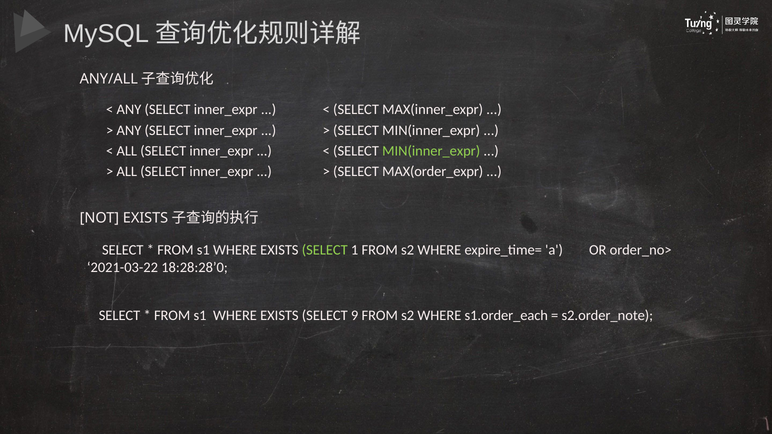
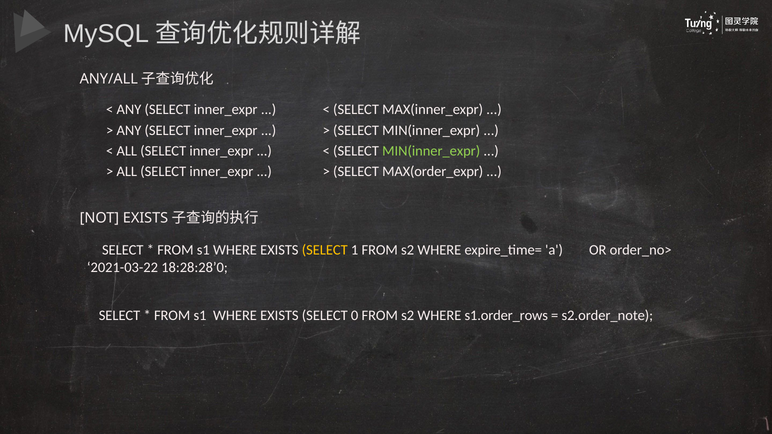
SELECT colour: light green -> yellow (325, 250)
9: 9 -> 0 (355, 316)
s1.order_each: s1.order_each -> s1.order_rows (506, 316)
